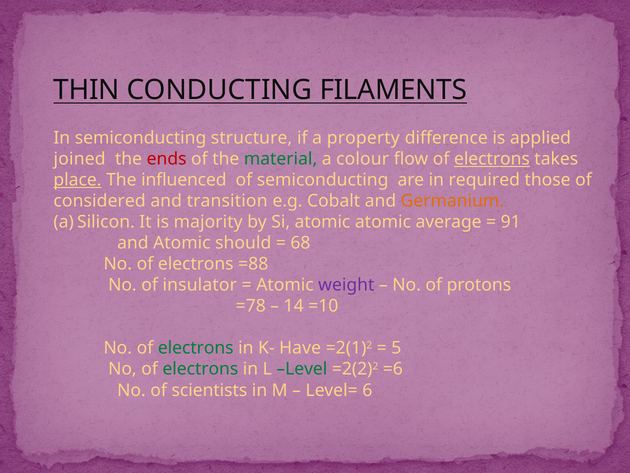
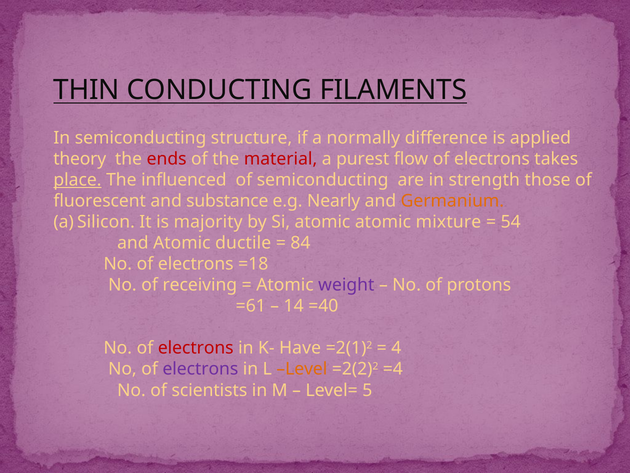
property: property -> normally (363, 138)
joined: joined -> theory (80, 159)
material colour: green -> red (281, 159)
colour: colour -> purest (363, 159)
electrons underline: present -> none (492, 159)
required: required -> strength (484, 180)
considered: considered -> fluorescent (100, 201)
transition: transition -> substance (227, 201)
Cobalt: Cobalt -> Nearly (334, 201)
average: average -> mixture (448, 222)
91: 91 -> 54 (511, 222)
should: should -> ductile (243, 243)
68: 68 -> 84 (300, 243)
=88: =88 -> =18 (253, 264)
insulator: insulator -> receiving (200, 285)
=78: =78 -> =61 (251, 306)
=10: =10 -> =40 (323, 306)
electrons colour: green -> red (196, 348)
5: 5 -> 4 (396, 348)
electrons colour: green -> purple (200, 369)
Level colour: green -> orange (302, 369)
=6: =6 -> =4 (393, 369)
6: 6 -> 5 (367, 390)
